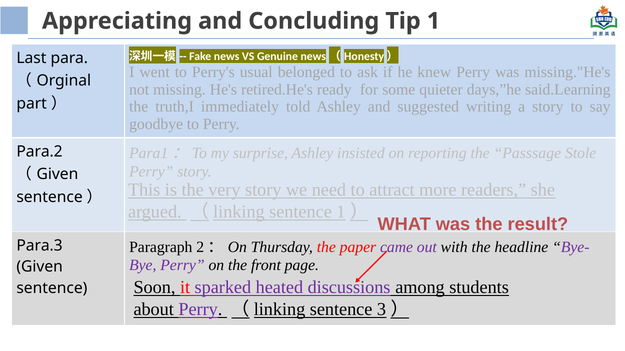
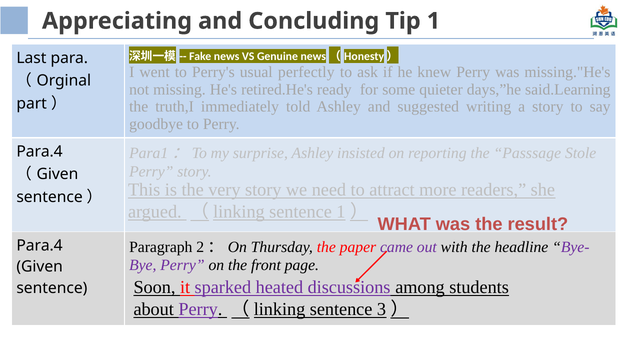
belonged: belonged -> perfectly (306, 72)
Para.2: Para.2 -> Para.4 (40, 152)
Para.3: Para.3 -> Para.4 (40, 246)
